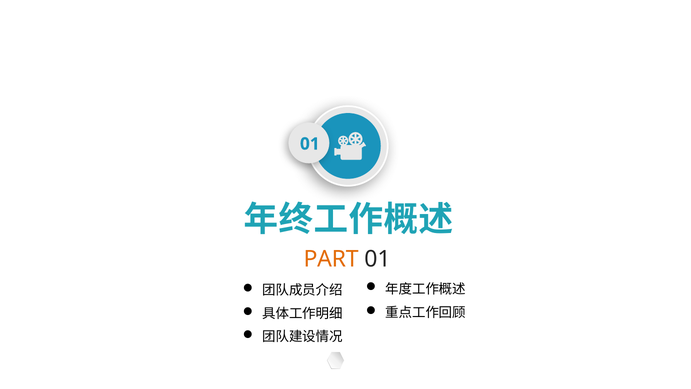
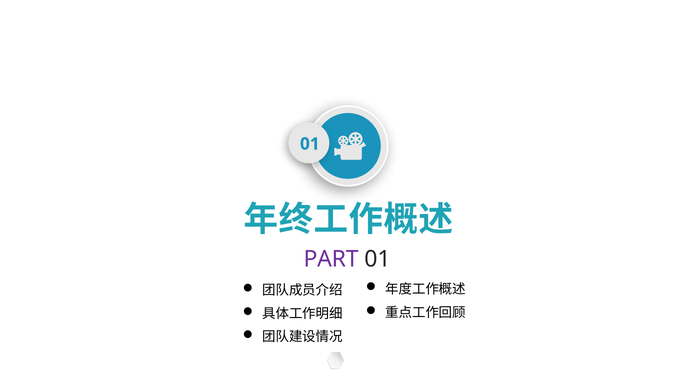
PART colour: orange -> purple (331, 259)
